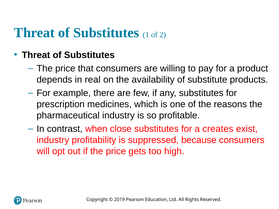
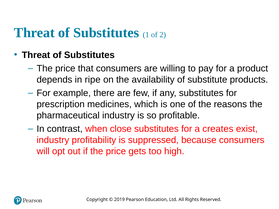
real: real -> ripe (93, 80)
